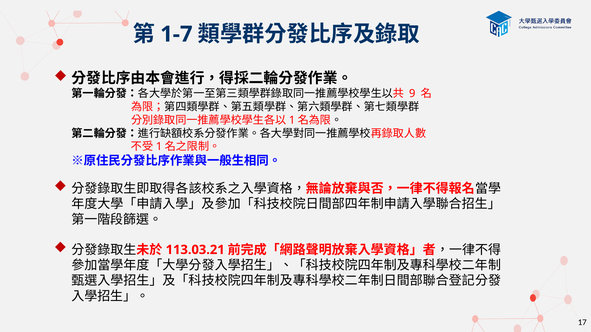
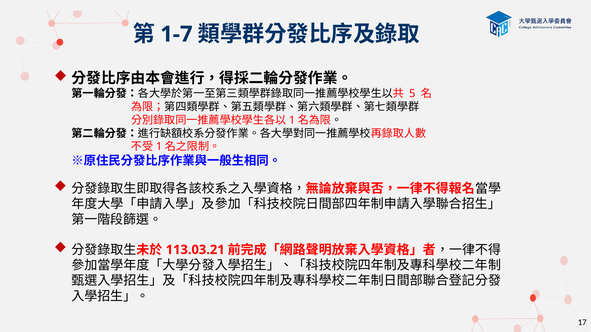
9: 9 -> 5 (412, 94)
